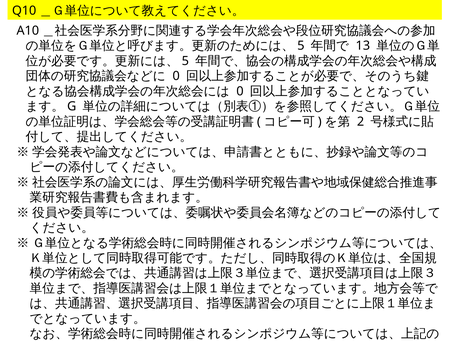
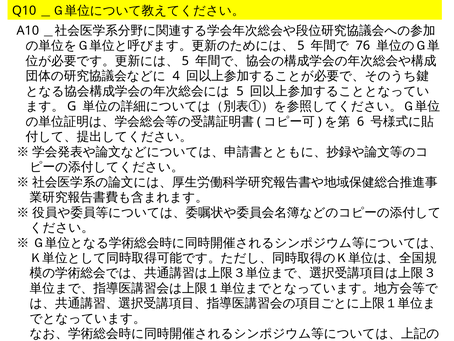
13: 13 -> 76 (363, 46)
0: 0 -> 4 (176, 76)
0: 0 -> 5 (240, 91)
2: 2 -> 6 (361, 121)
